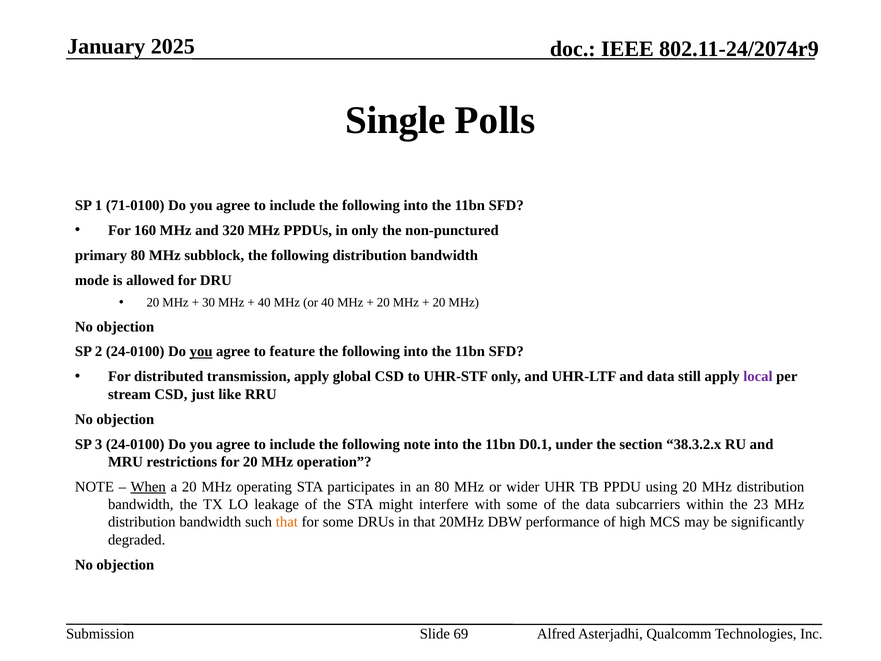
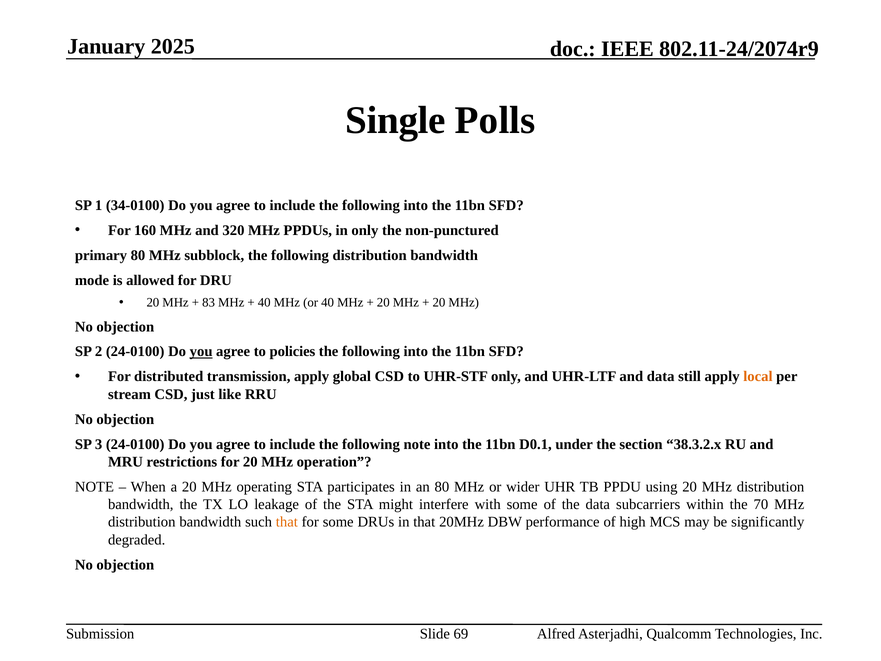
71-0100: 71-0100 -> 34-0100 (135, 205)
30: 30 -> 83 (209, 303)
feature: feature -> policies (292, 352)
local colour: purple -> orange (758, 376)
When underline: present -> none (148, 487)
23: 23 -> 70 (761, 504)
